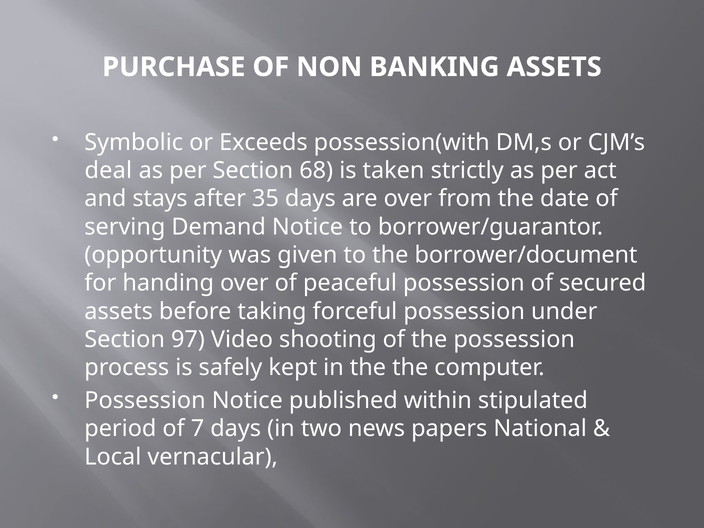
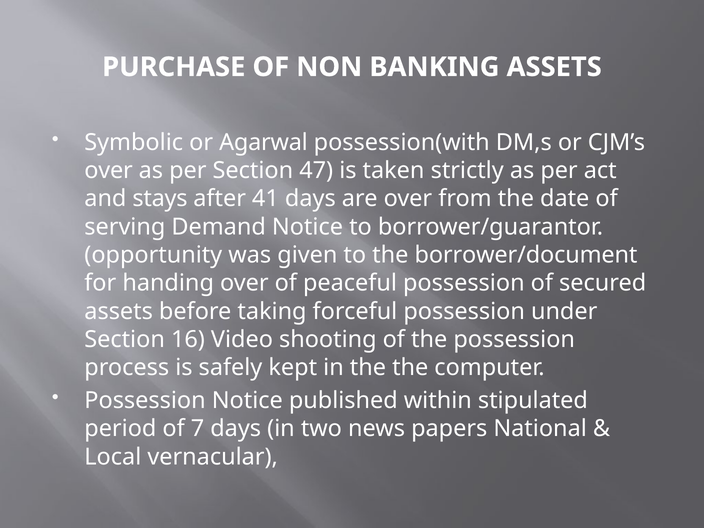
Exceeds: Exceeds -> Agarwal (263, 142)
deal: deal -> over (109, 171)
68: 68 -> 47 (316, 171)
35: 35 -> 41 (265, 199)
97: 97 -> 16 (188, 340)
